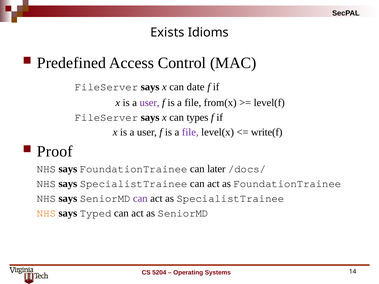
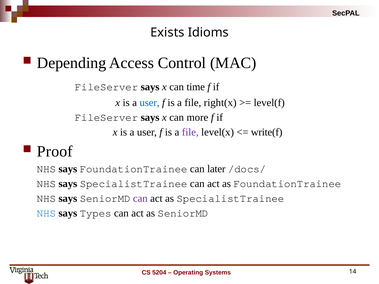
Predefined: Predefined -> Depending (72, 63)
date: date -> time (196, 87)
user colour: purple -> blue (150, 103)
from(x: from(x -> right(x (220, 103)
types: types -> more (197, 117)
NHS colour: orange -> blue (46, 213)
Typed: Typed -> Types (96, 213)
